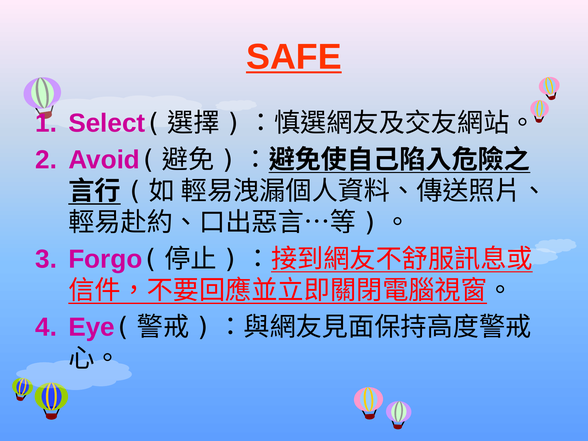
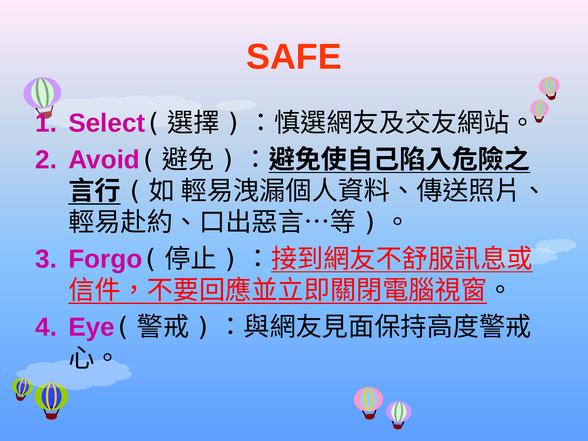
SAFE underline: present -> none (294, 57)
